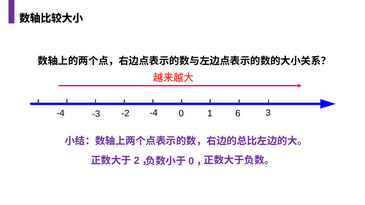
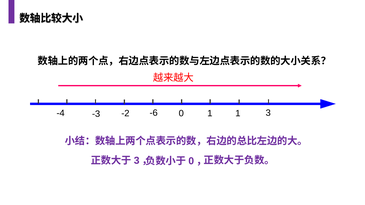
-4: -4 -> -6 (154, 113)
0 6: 6 -> 1 (238, 114)
2: 2 -> 3 (137, 161)
